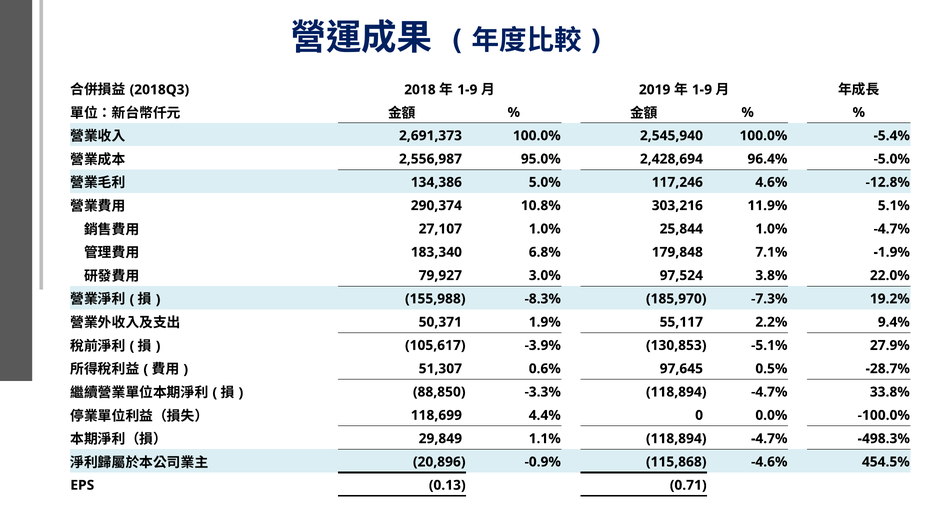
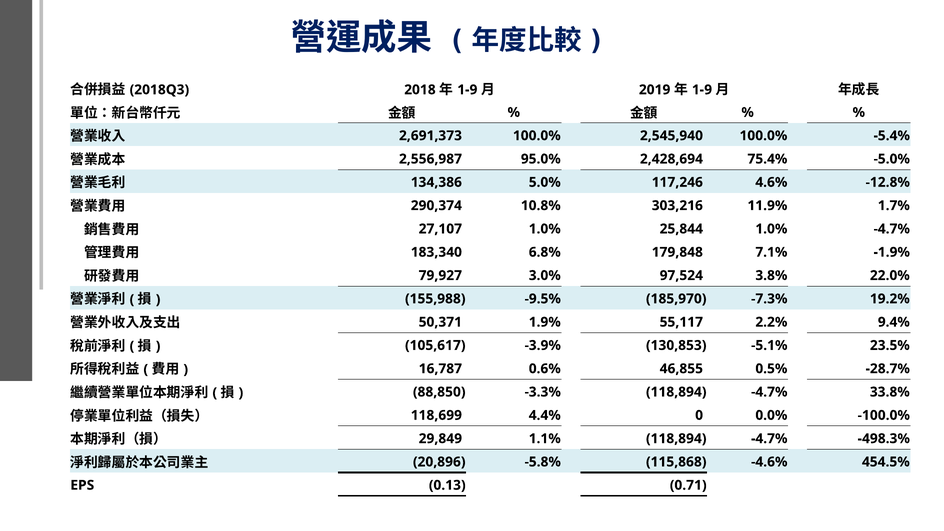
96.4%: 96.4% -> 75.4% (767, 159)
5.1%: 5.1% -> 1.7% (894, 206)
-8.3%: -8.3% -> -9.5% (543, 299)
27.9%: 27.9% -> 23.5% (890, 345)
51,307: 51,307 -> 16,787 (440, 369)
97,645: 97,645 -> 46,855 (681, 369)
-0.9%: -0.9% -> -5.8% (543, 462)
